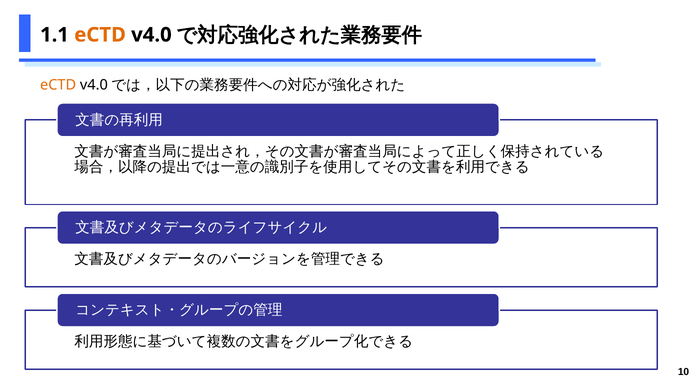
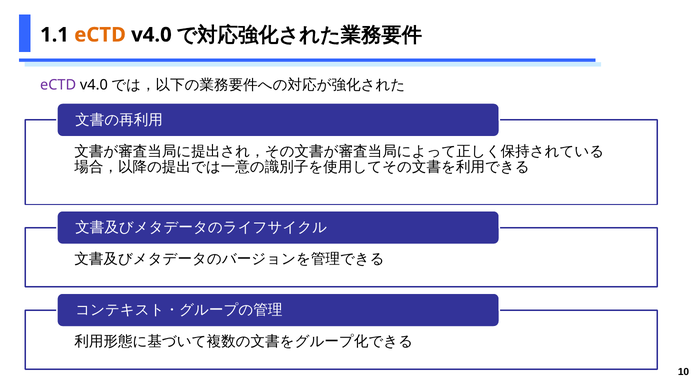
eCTD colour: orange -> purple (58, 85)
